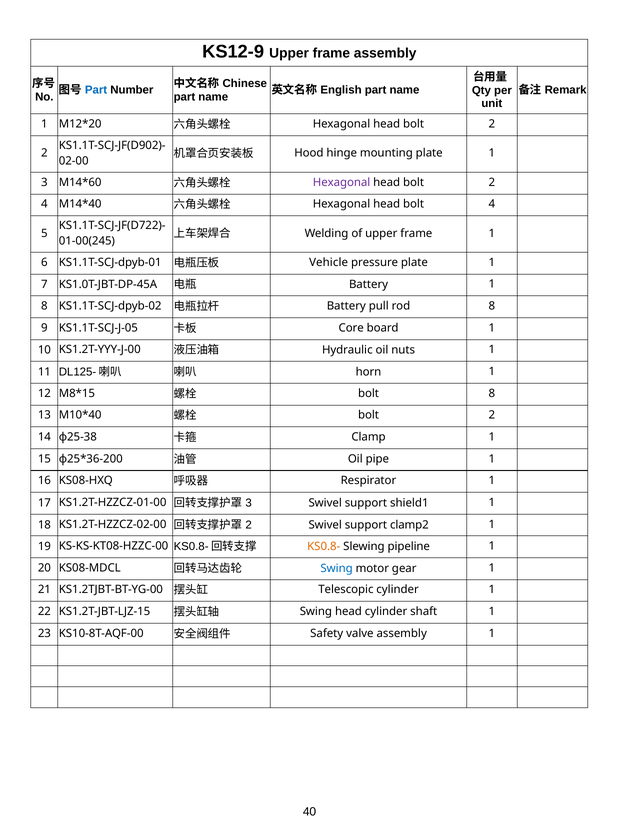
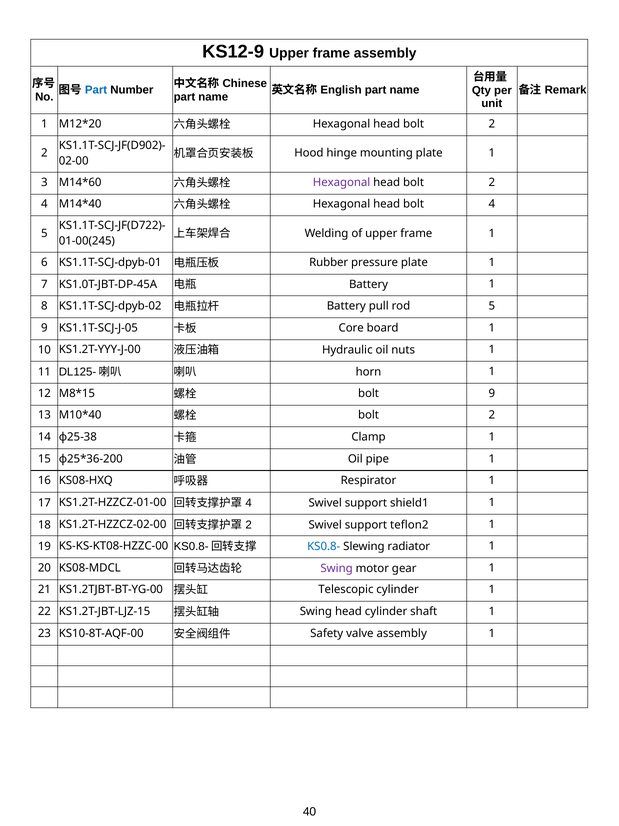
Vehicle: Vehicle -> Rubber (329, 262)
rod 8: 8 -> 5 (492, 306)
bolt 8: 8 -> 9 (492, 393)
3: 3 -> 4 (249, 502)
clamp2: clamp2 -> teflon2 (409, 524)
KS0.8- colour: orange -> blue (324, 546)
pipeline: pipeline -> radiator (409, 546)
Swing colour: blue -> purple (337, 568)
